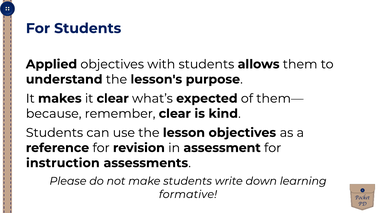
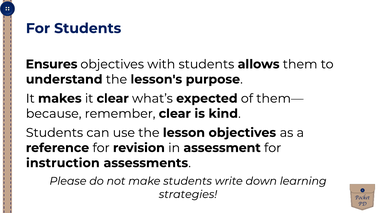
Applied: Applied -> Ensures (52, 64)
formative: formative -> strategies (188, 194)
